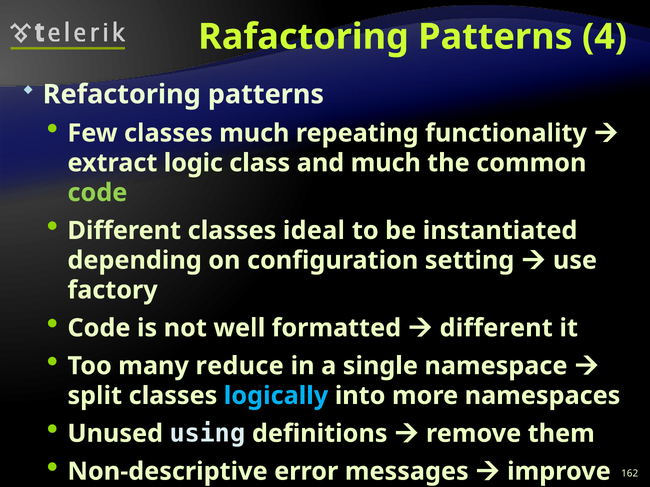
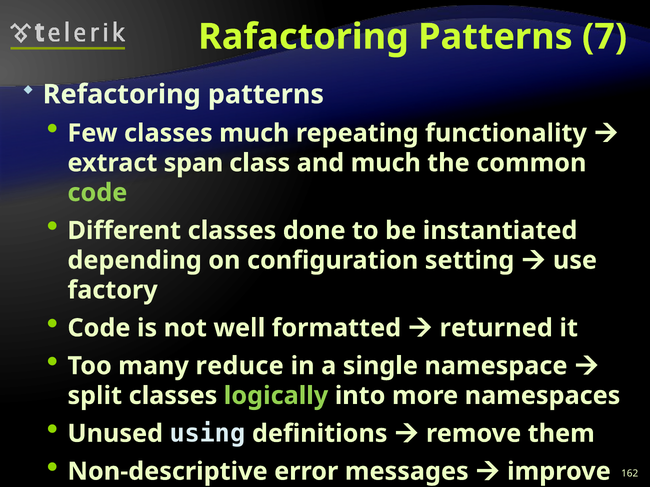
4: 4 -> 7 (605, 37)
logic: logic -> span (193, 163)
ideal: ideal -> done (314, 231)
different: different -> returned (496, 328)
logically colour: light blue -> light green (276, 396)
